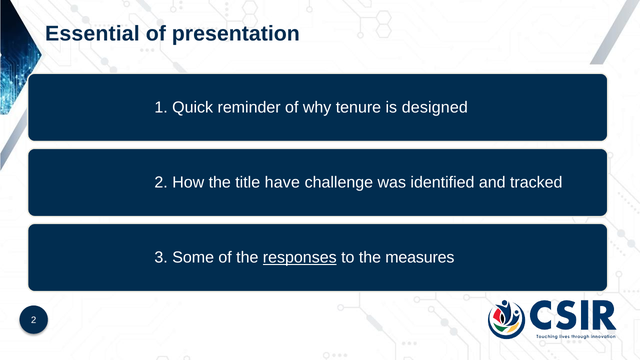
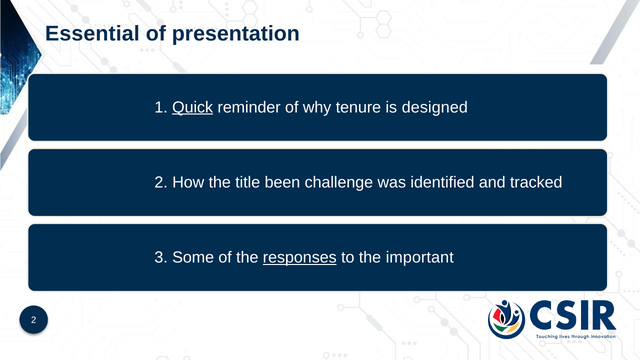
Quick underline: none -> present (193, 107)
have: have -> been (282, 182)
measures: measures -> important (420, 257)
